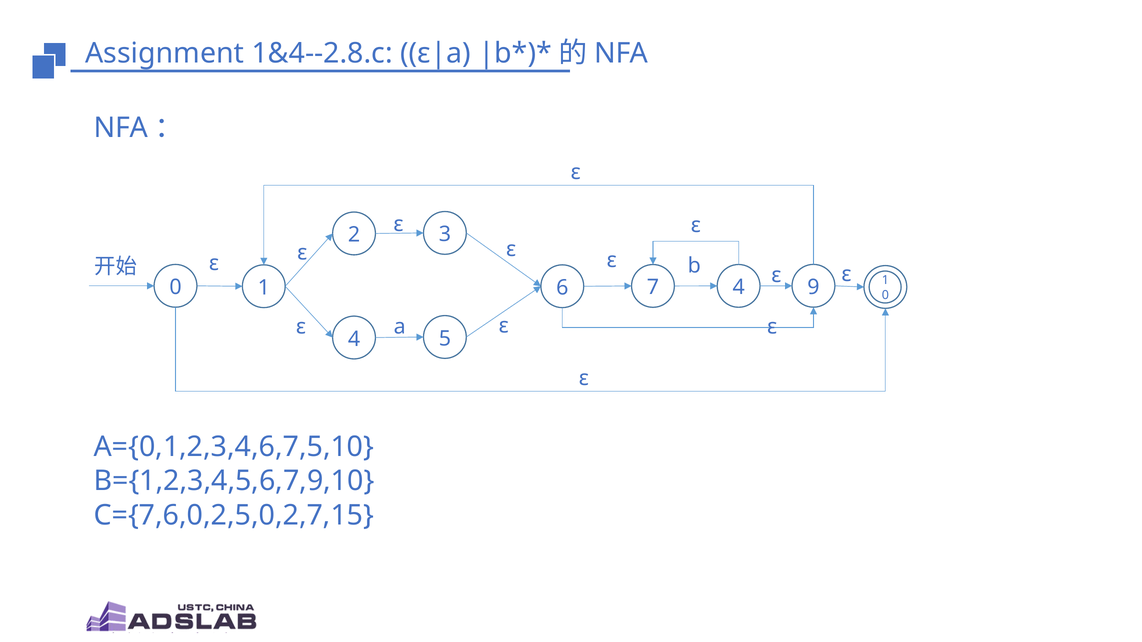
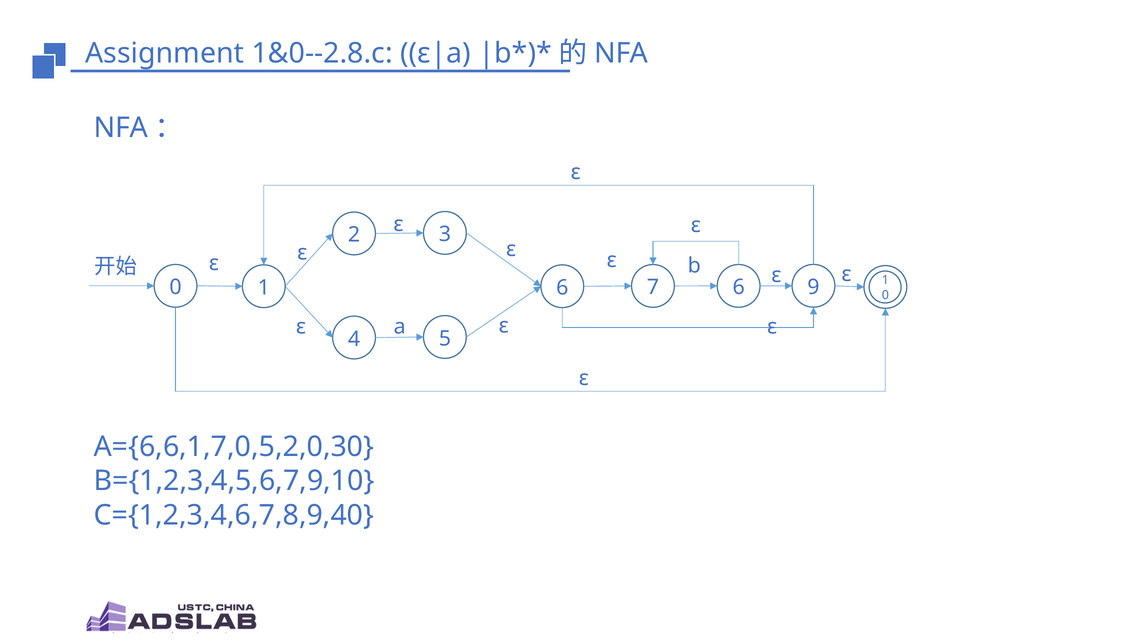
1&4--2.8.c: 1&4--2.8.c -> 1&0--2.8.c (322, 54)
7 4: 4 -> 6 (739, 288)
A={0,1,2,3,4,6,7,5,10: A={0,1,2,3,4,6,7,5,10 -> A={6,6,1,7,0,5,2,0,30 (234, 447)
C={7,6,0,2,5,0,2,7,15: C={7,6,0,2,5,0,2,7,15 -> C={1,2,3,4,6,7,8,9,40 (234, 515)
